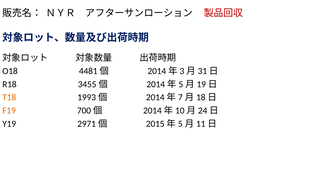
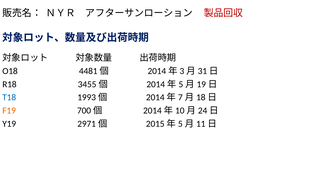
T18 colour: orange -> blue (9, 97)
